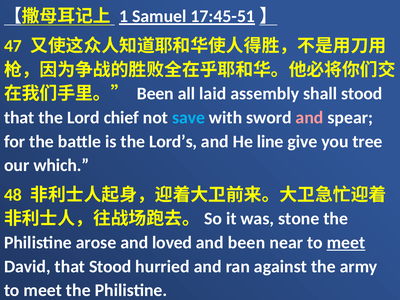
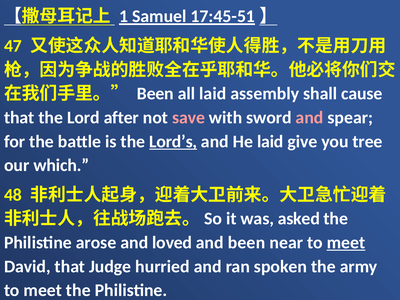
shall stood: stood -> cause (362, 94)
chief: chief -> after (121, 118)
save colour: light blue -> pink (189, 118)
Lord’s underline: none -> present (173, 141)
He line: line -> laid (270, 141)
stone: stone -> asked (299, 219)
that Stood: Stood -> Judge (110, 266)
against: against -> spoken (280, 266)
